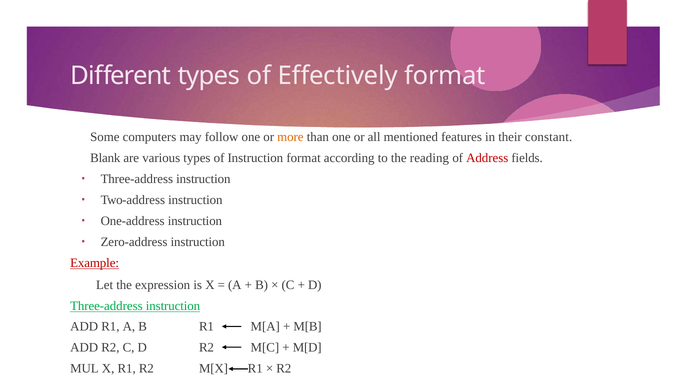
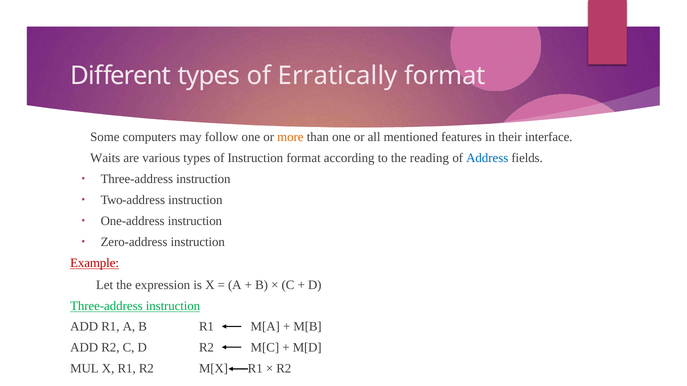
Effectively: Effectively -> Erratically (338, 76)
constant: constant -> interface (549, 137)
Blank: Blank -> Waits (105, 158)
Address colour: red -> blue (487, 158)
